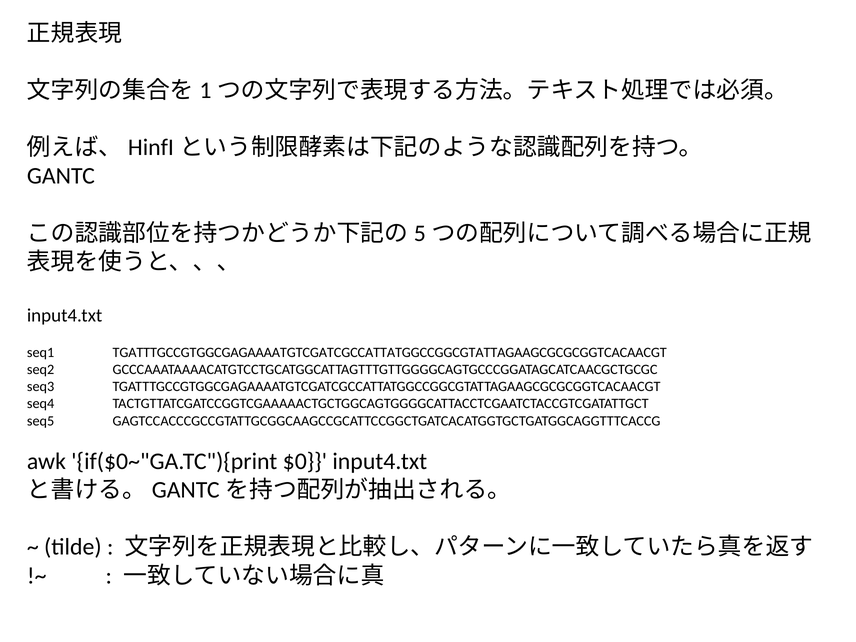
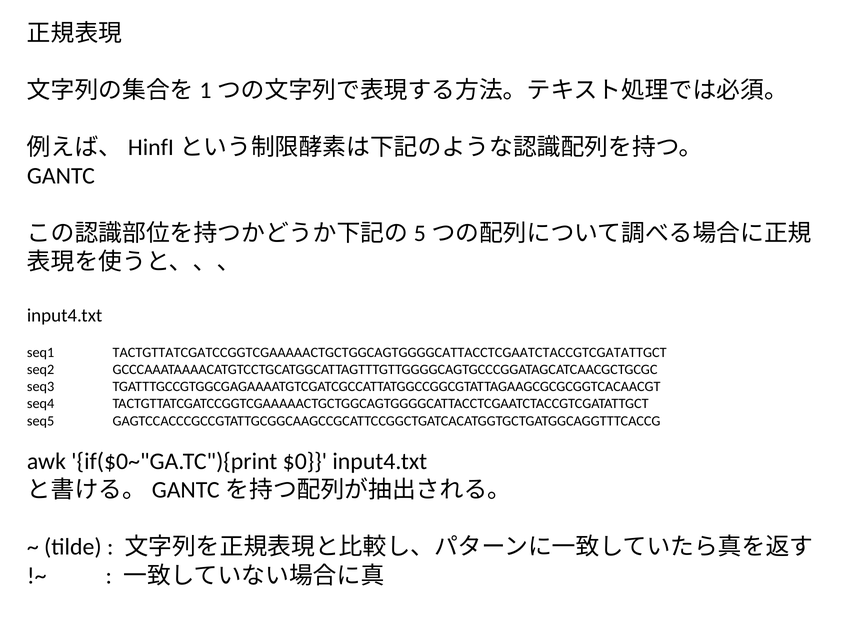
seq1 TGATTTGCCGTGGCGAGAAAATGTCGATCGCCATTATGGCCGGCGTATTAGAAGCGCGCGGTCACAACGT: TGATTTGCCGTGGCGAGAAAATGTCGATCGCCATTATGGCCGGCGTATTAGAAGCGCGCGGTCACAACGT -> TACTGTTATCGATCCGGTCGAAAAACTGCTGGCAGTGGGGCATTACCTCGAATCTACCGTCGATATTGCT (390, 352)
